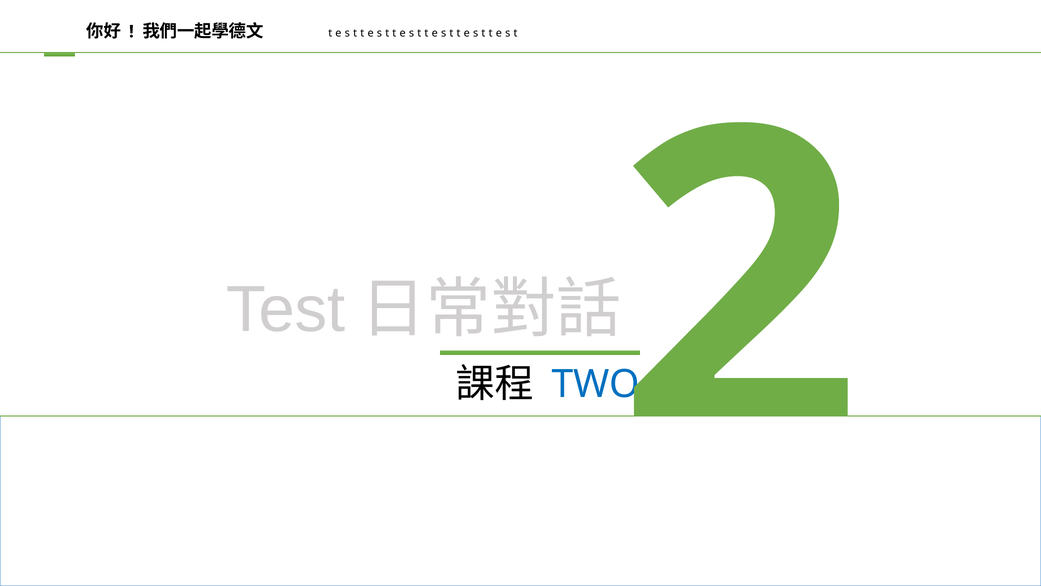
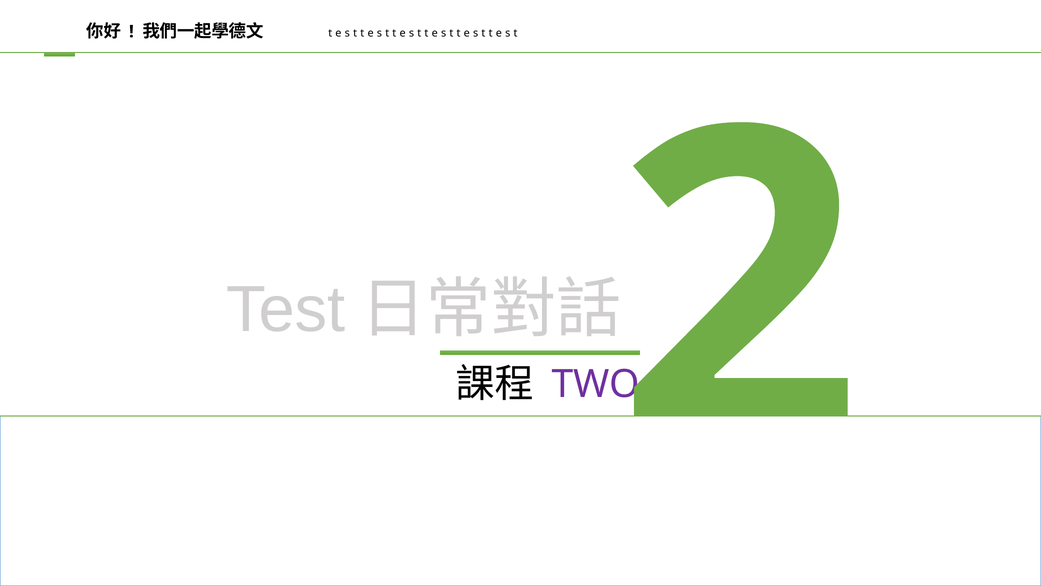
TWO colour: blue -> purple (596, 384)
